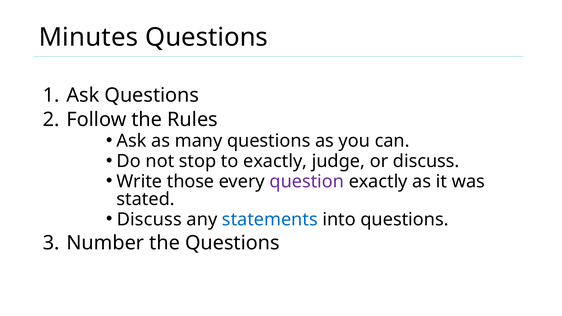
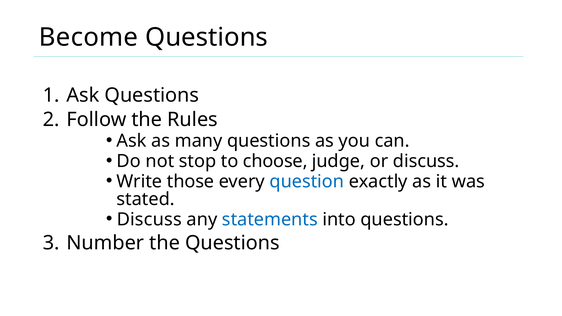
Minutes: Minutes -> Become (88, 37)
to exactly: exactly -> choose (275, 161)
question colour: purple -> blue (307, 182)
